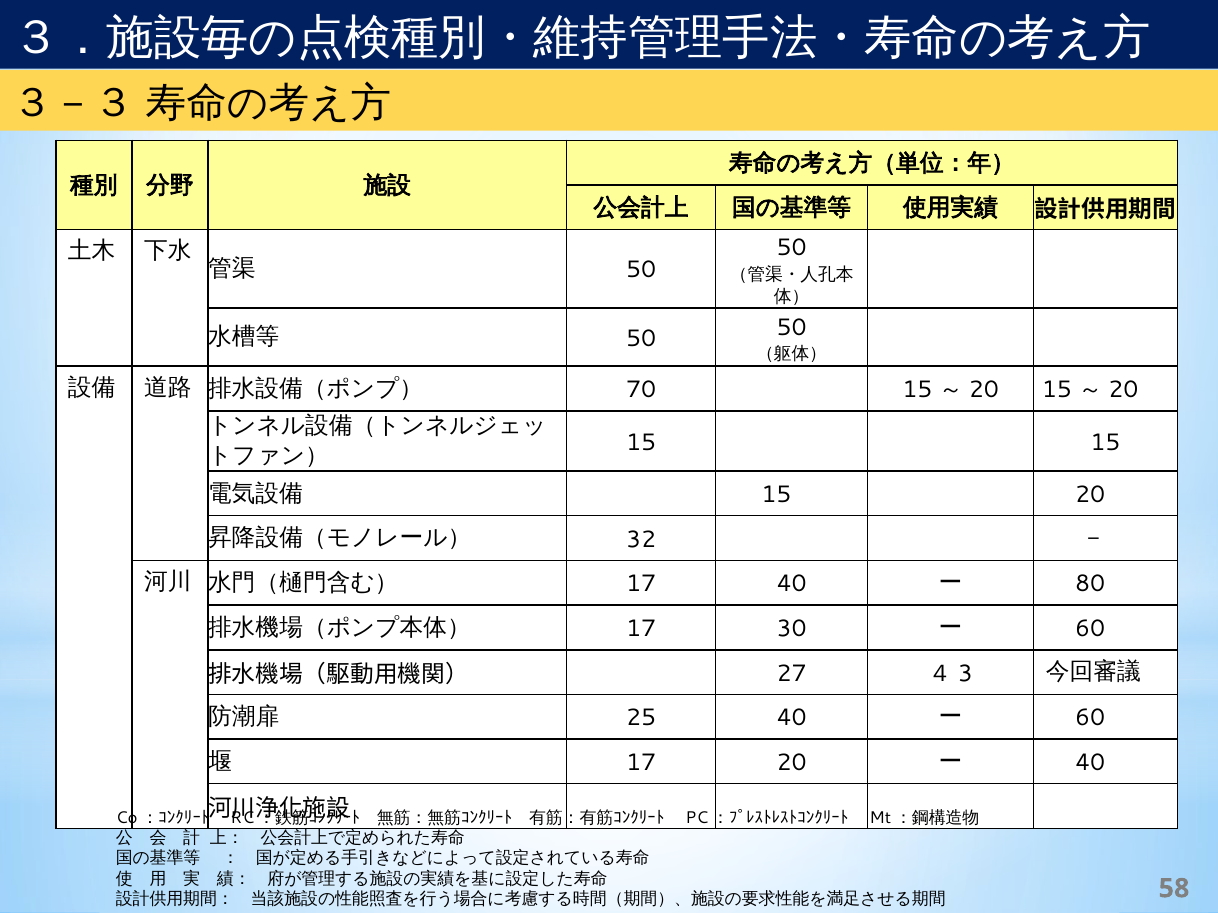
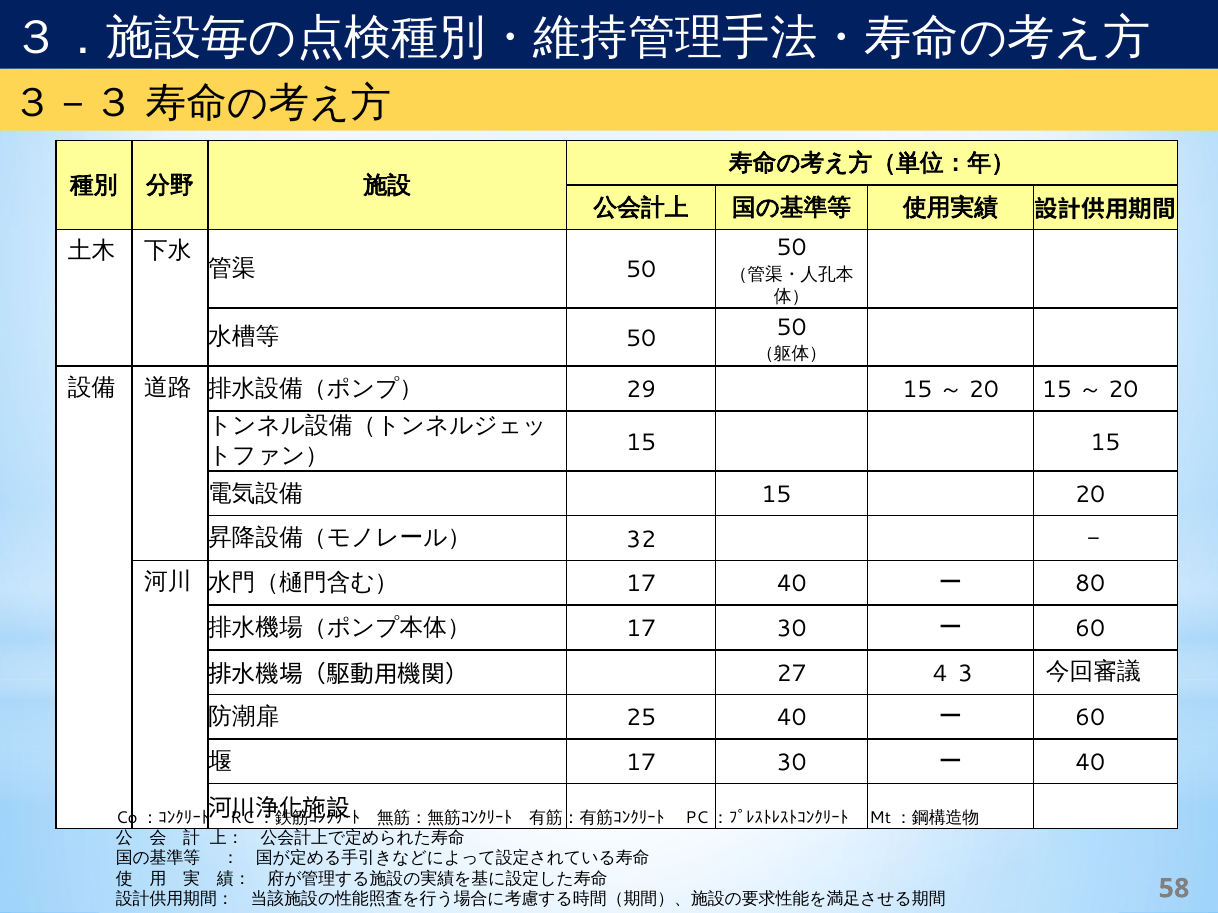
70: 70 -> 29 (641, 390)
20: 20 -> 30 (792, 763)
